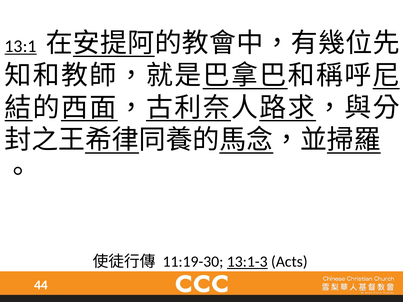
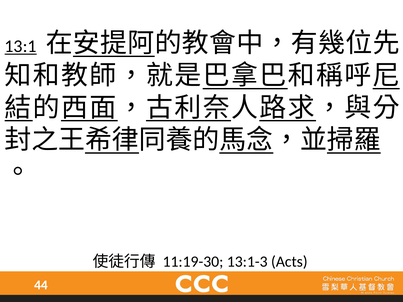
13:1-3 underline: present -> none (247, 262)
